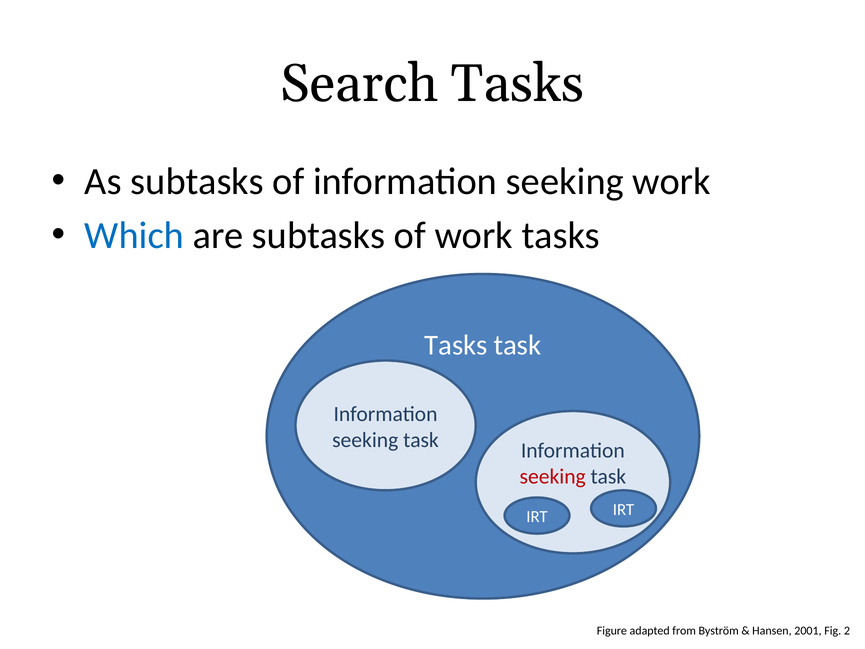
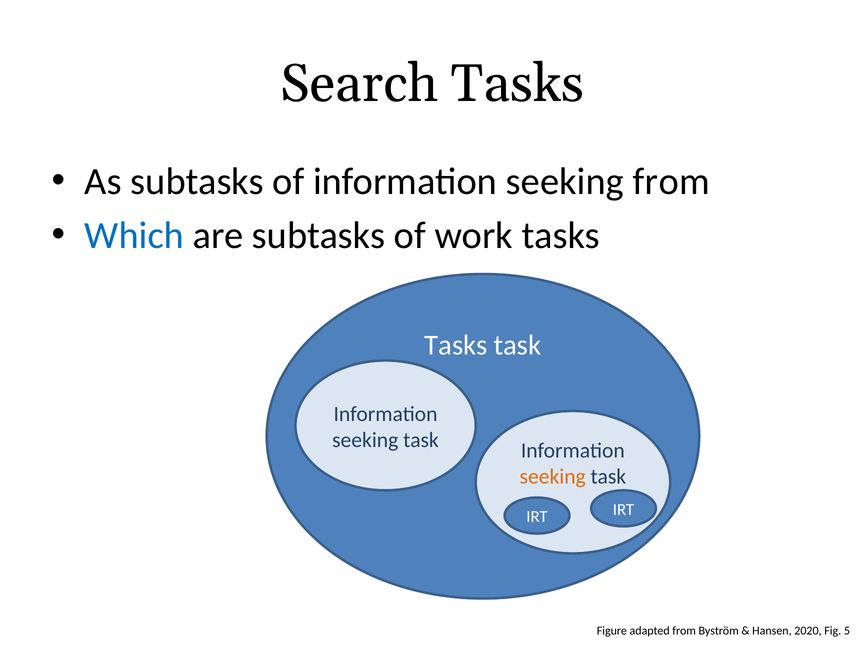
seeking work: work -> from (671, 181)
seeking colour: red -> orange (553, 476)
2001: 2001 -> 2020 (808, 631)
2: 2 -> 5 (847, 631)
